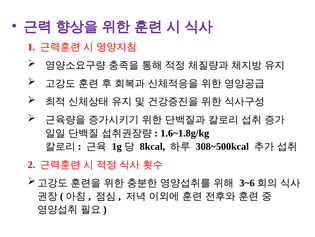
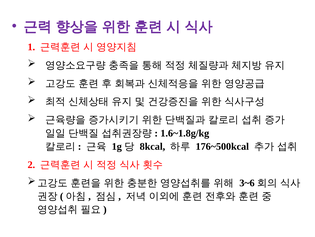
308~500kcal: 308~500kcal -> 176~500kcal (222, 146)
